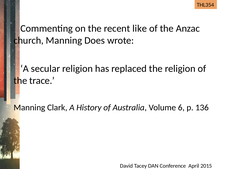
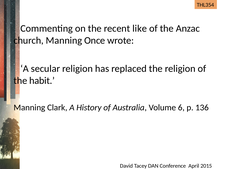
Does: Does -> Once (95, 41)
trace: trace -> habit (42, 81)
